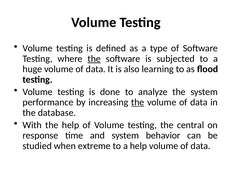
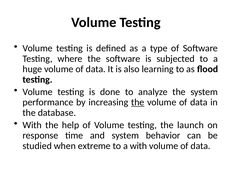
the underline: present -> none (94, 59)
central: central -> launch (190, 125)
a help: help -> with (138, 146)
